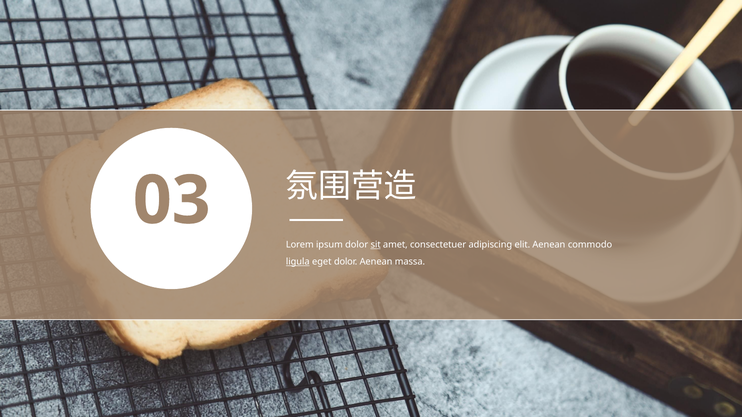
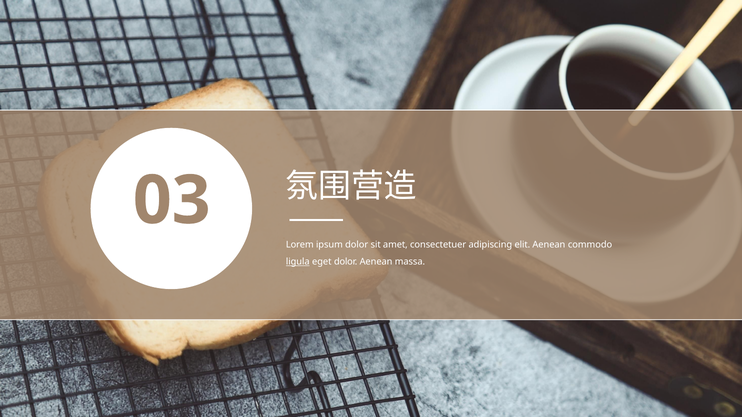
sit underline: present -> none (376, 245)
